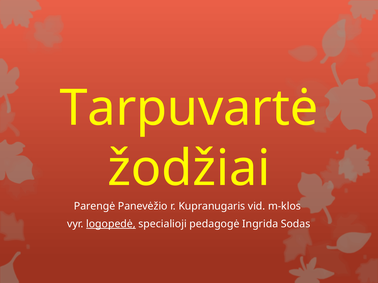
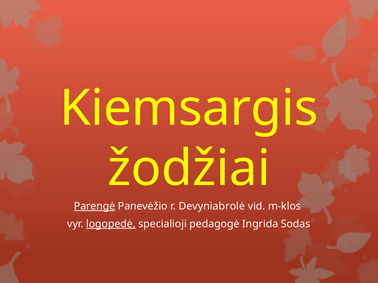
Tarpuvartė: Tarpuvartė -> Kiemsargis (189, 108)
Parengė underline: none -> present (95, 206)
Kupranugaris: Kupranugaris -> Devyniabrolė (212, 206)
